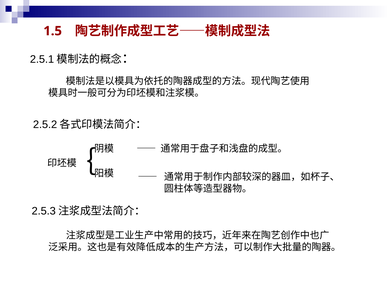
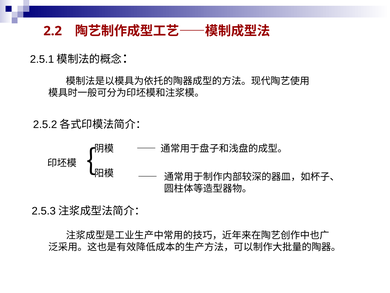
1.5: 1.5 -> 2.2 (53, 31)
